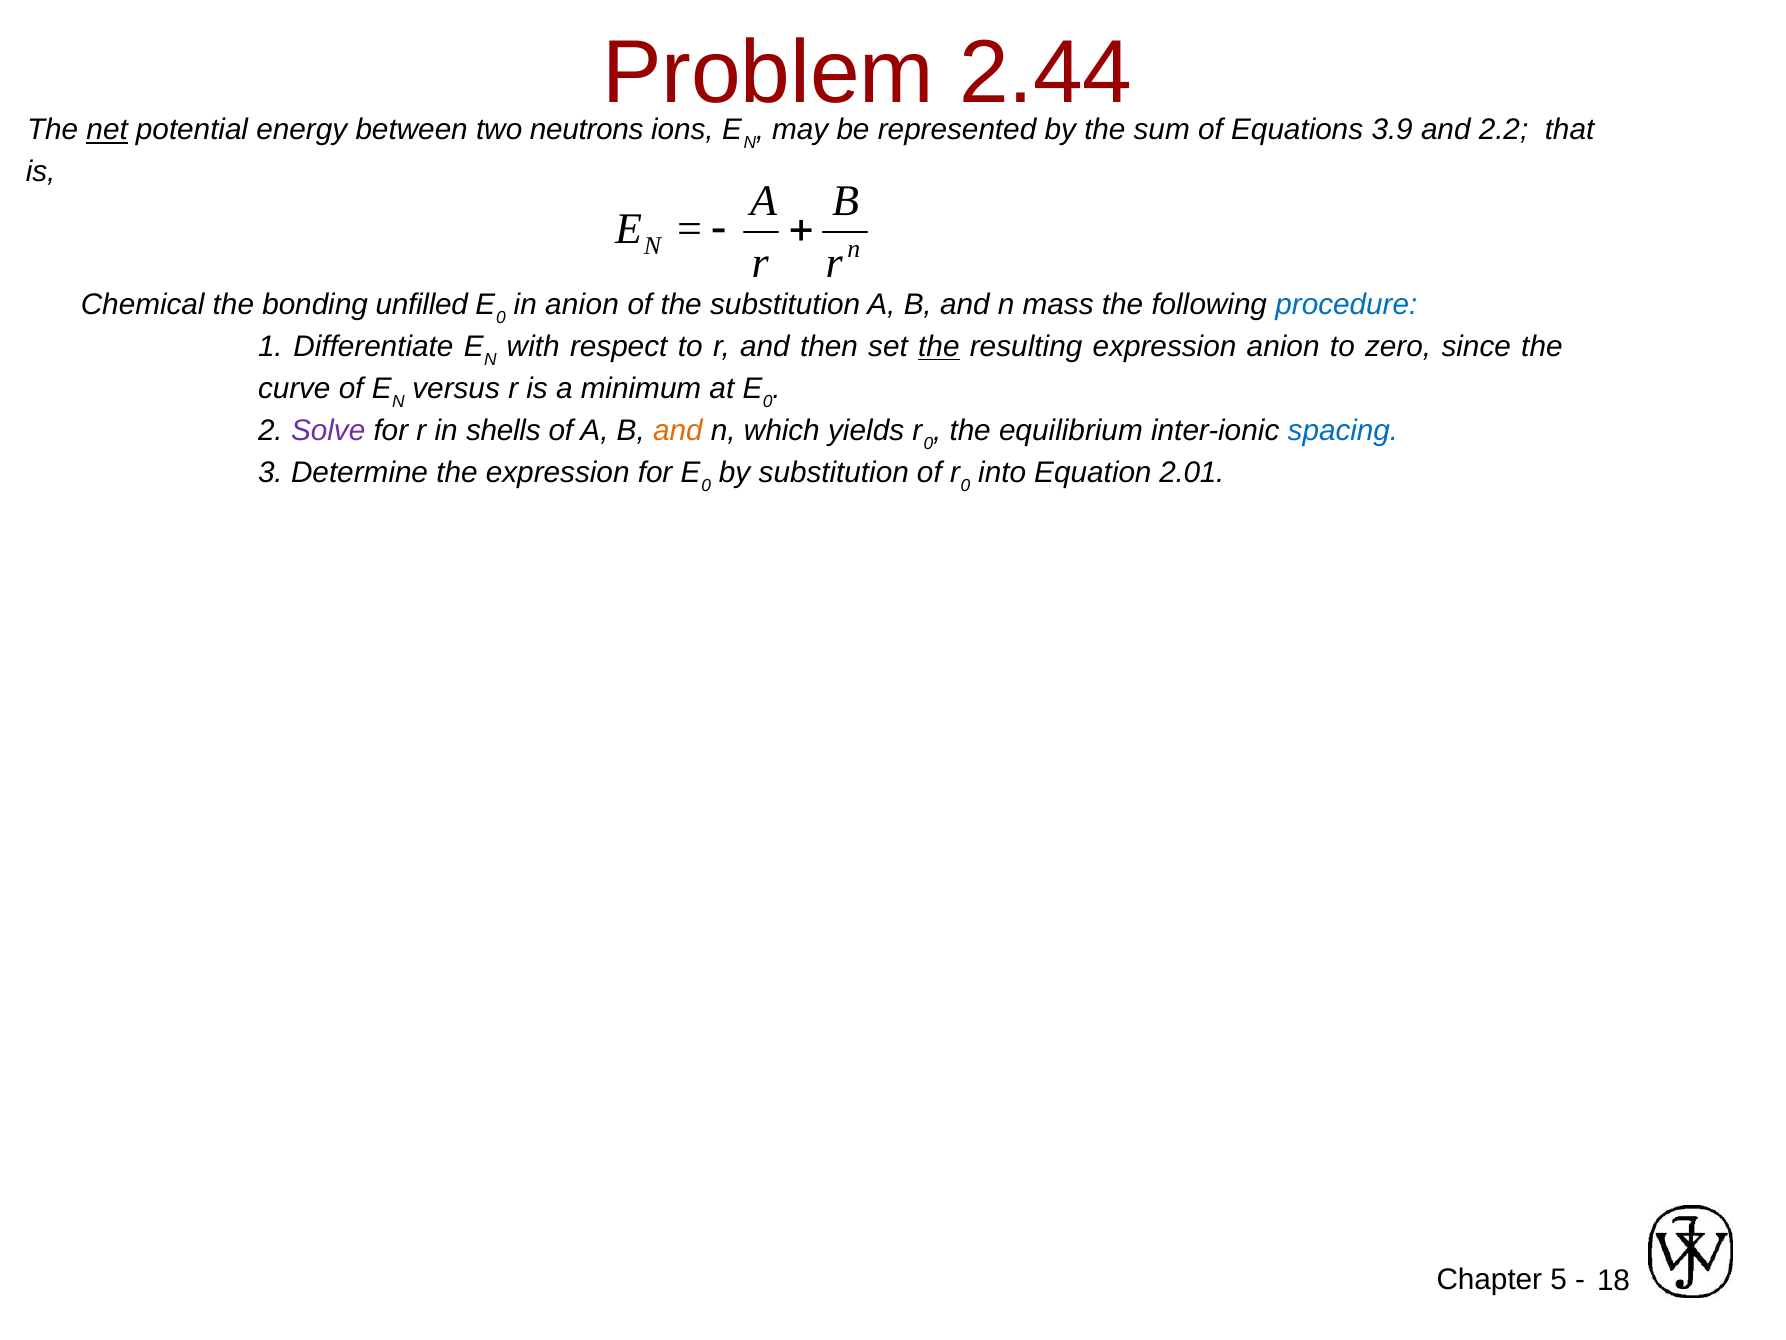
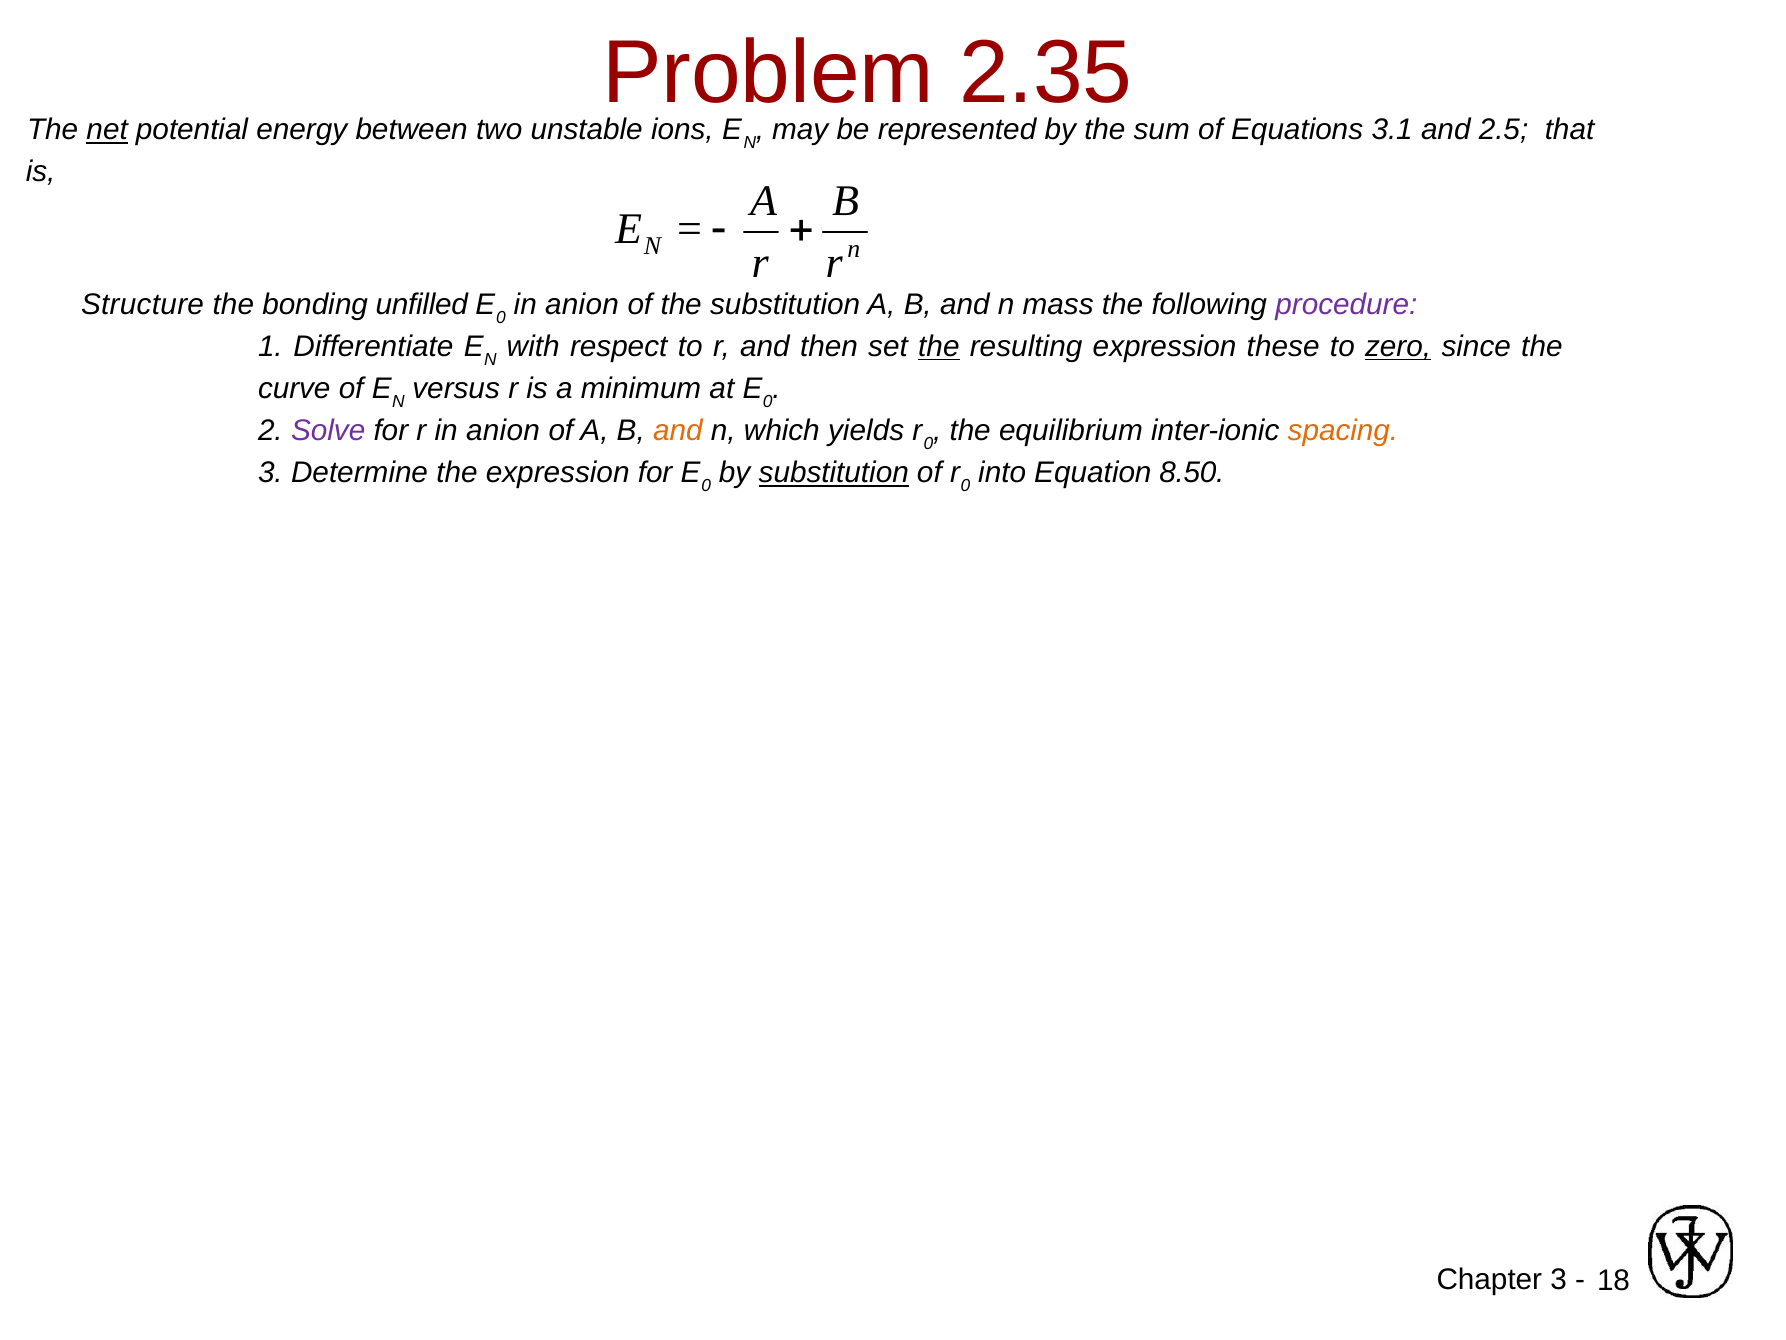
2.44: 2.44 -> 2.35 (1046, 73)
neutrons: neutrons -> unstable (587, 130)
3.9: 3.9 -> 3.1 (1392, 130)
2.2: 2.2 -> 2.5 (1504, 130)
Chemical: Chemical -> Structure (143, 304)
procedure colour: blue -> purple (1346, 304)
expression anion: anion -> these (1283, 347)
zero underline: none -> present (1398, 347)
r in shells: shells -> anion (503, 431)
spacing colour: blue -> orange (1343, 431)
substitution underline: none -> present (834, 473)
2.01: 2.01 -> 8.50 (1192, 473)
5: 5 -> 3 (1559, 1279)
